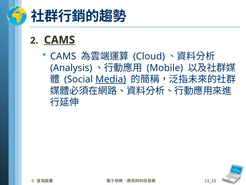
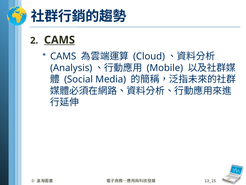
Media underline: present -> none (111, 79)
